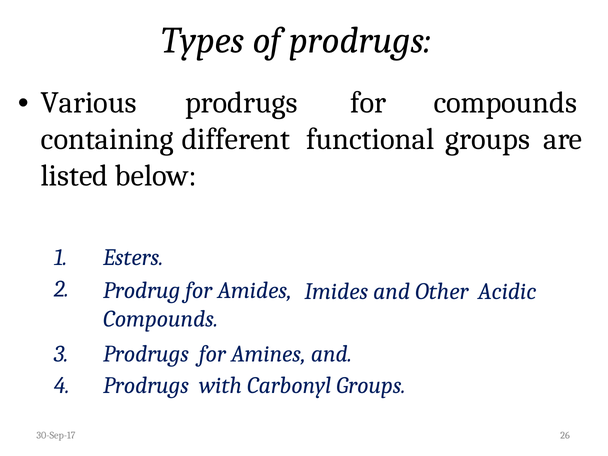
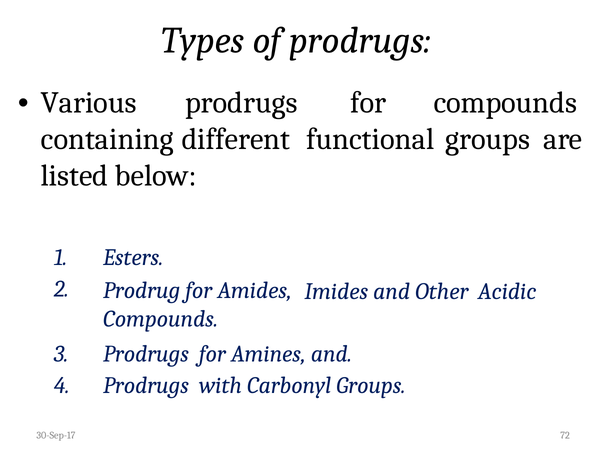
26: 26 -> 72 (565, 435)
